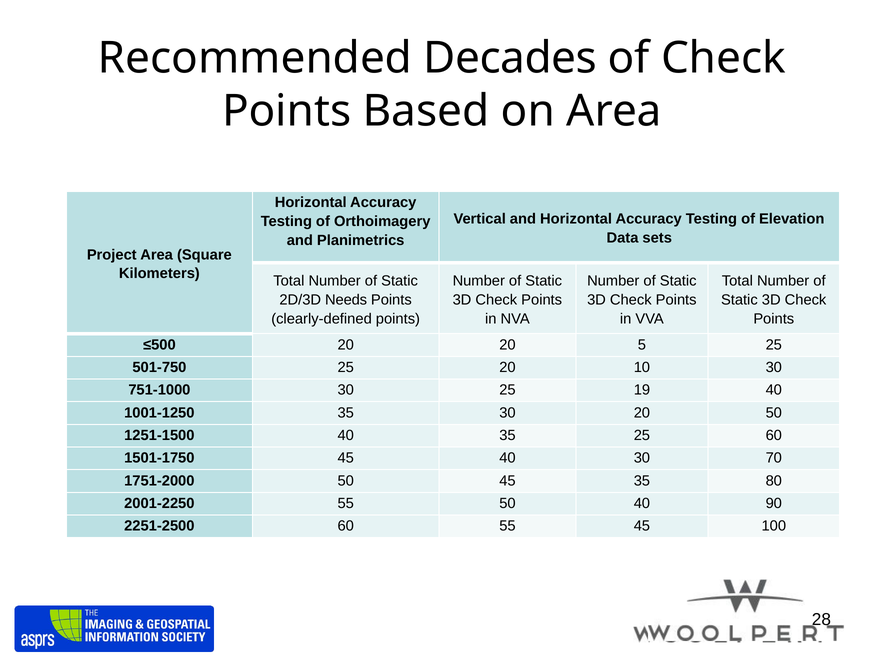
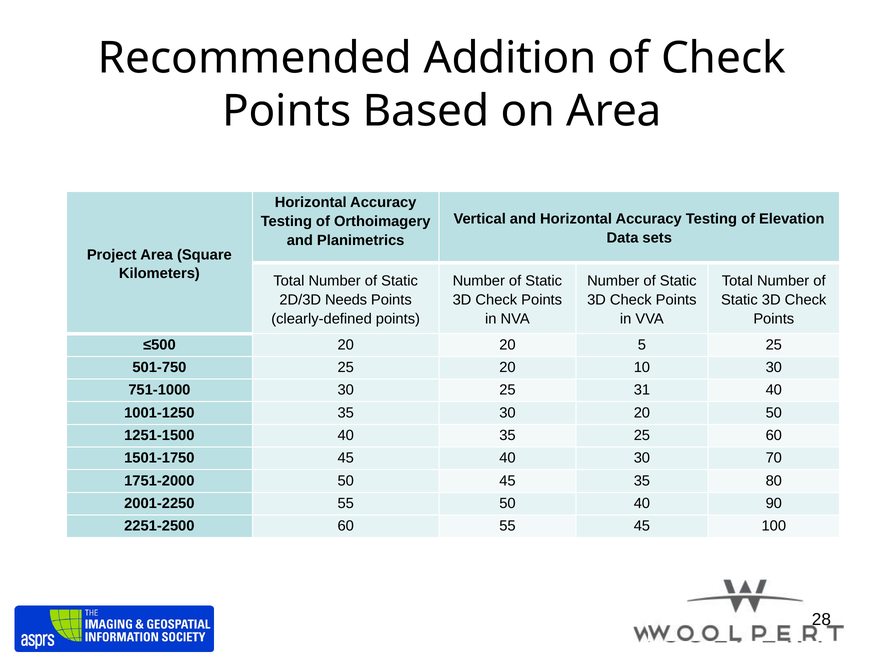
Decades: Decades -> Addition (510, 58)
19: 19 -> 31 (642, 390)
